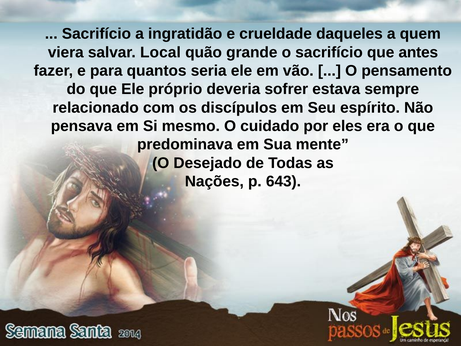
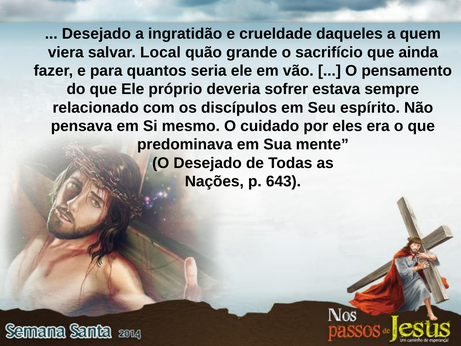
Sacrifício: Sacrifício -> Desejado (96, 34)
antes: antes -> ainda (418, 52)
